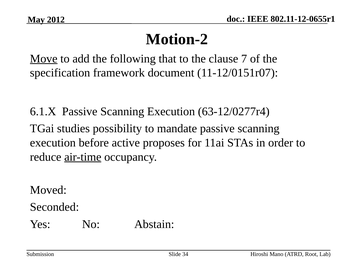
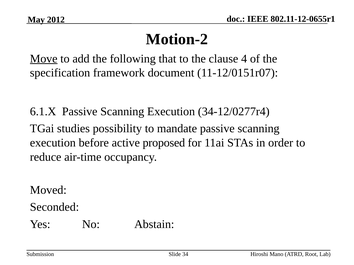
7: 7 -> 4 (244, 59)
63-12/0277r4: 63-12/0277r4 -> 34-12/0277r4 (234, 112)
proposes: proposes -> proposed (164, 143)
air-time underline: present -> none (83, 157)
